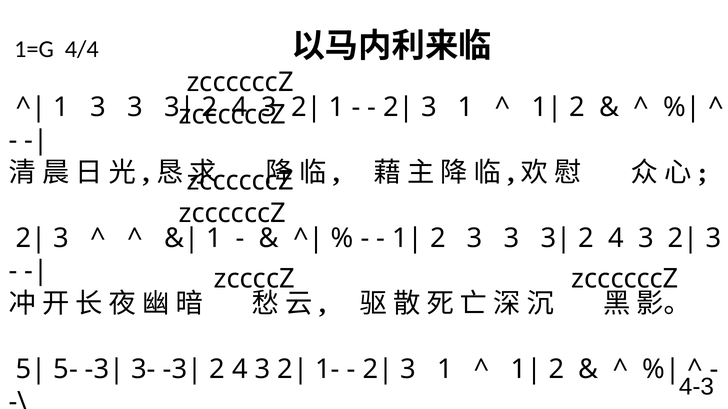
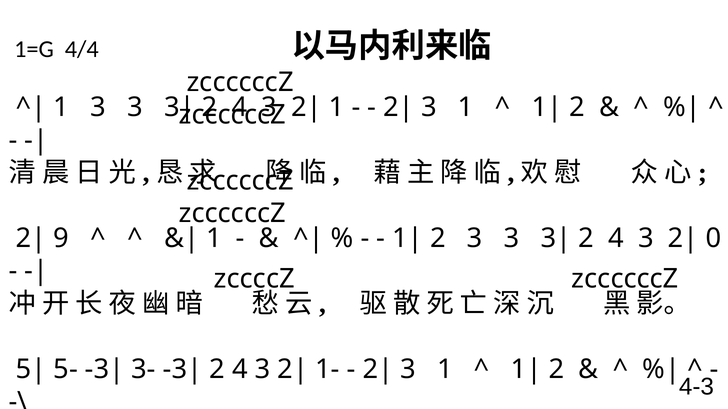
3: 3 -> 9 (61, 238)
3: 3 -> 0 (713, 238)
